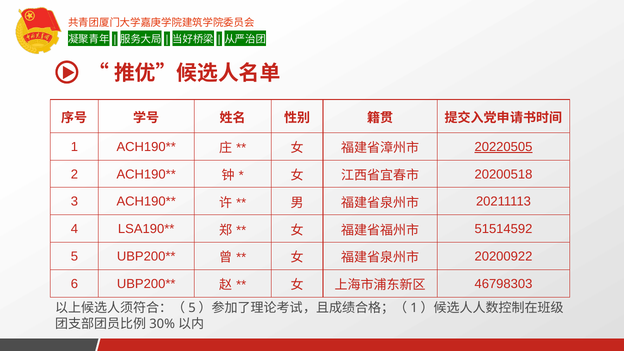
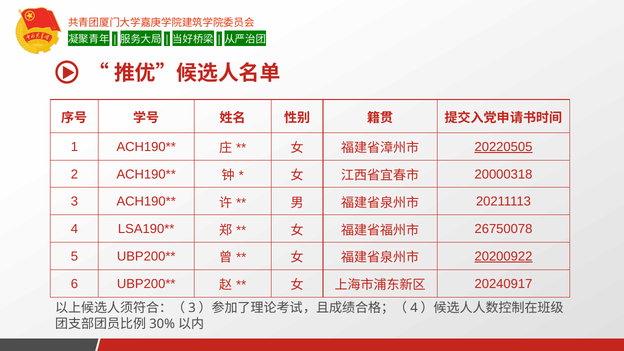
20200518: 20200518 -> 20000318 (503, 174)
51514592: 51514592 -> 26750078 (503, 229)
20200922 underline: none -> present (503, 256)
46798303: 46798303 -> 20240917 (503, 284)
5: 5 -> 3 (192, 308)
1: 1 -> 4 (414, 308)
